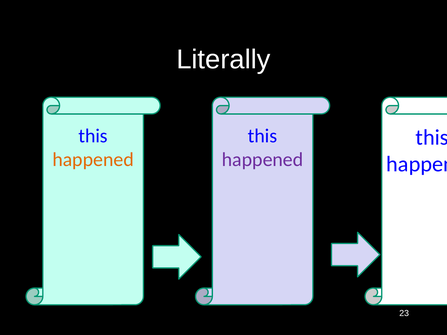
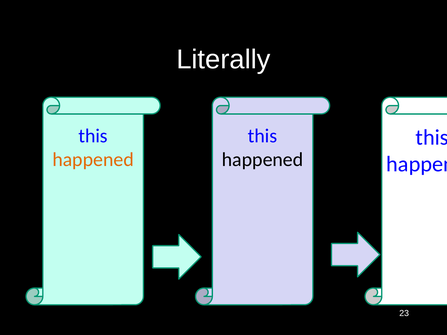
happened colour: purple -> black (263, 160)
